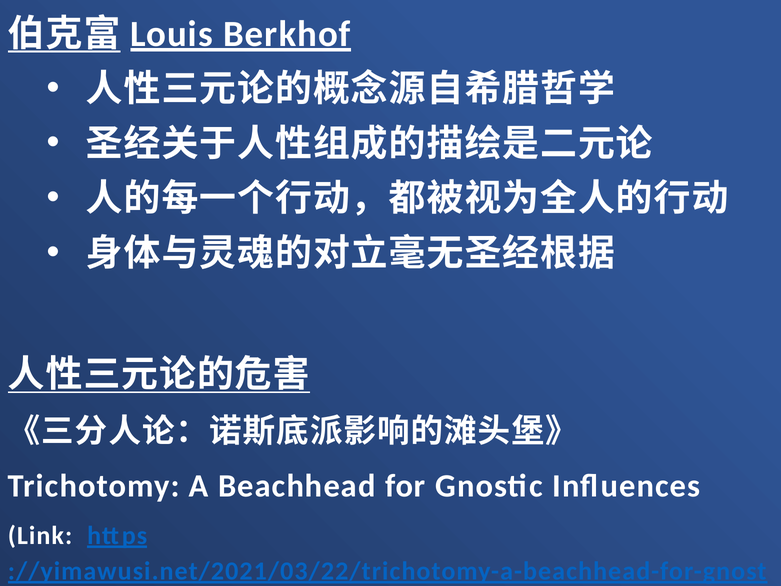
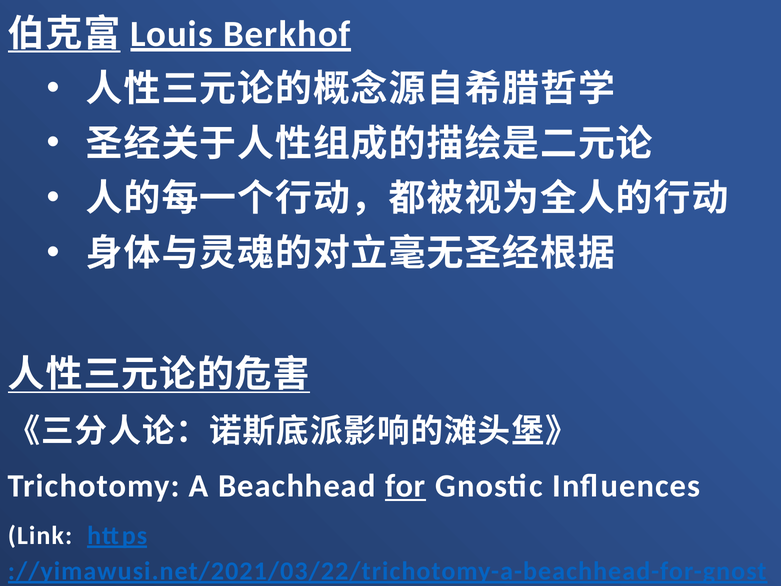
for underline: none -> present (405, 486)
